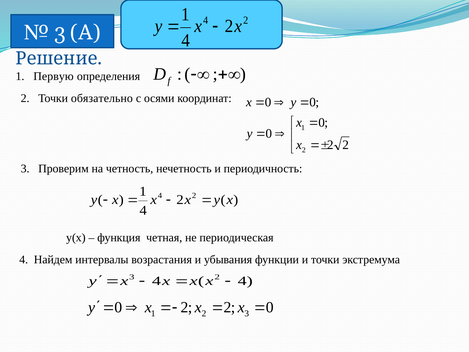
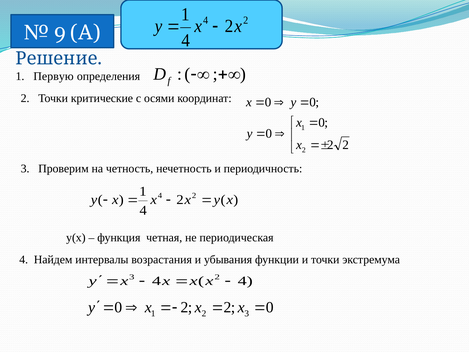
3: 3 -> 9 (60, 33)
обязательно: обязательно -> критические (102, 98)
